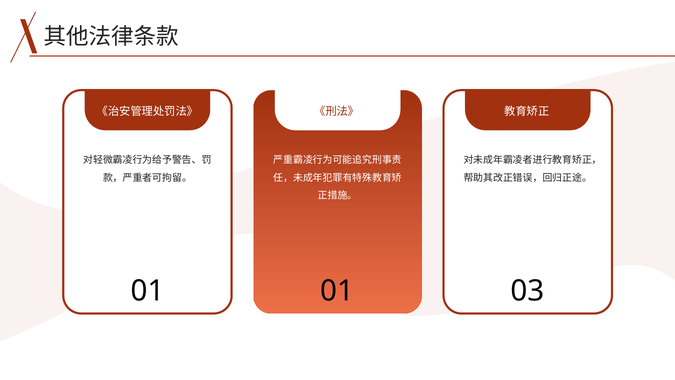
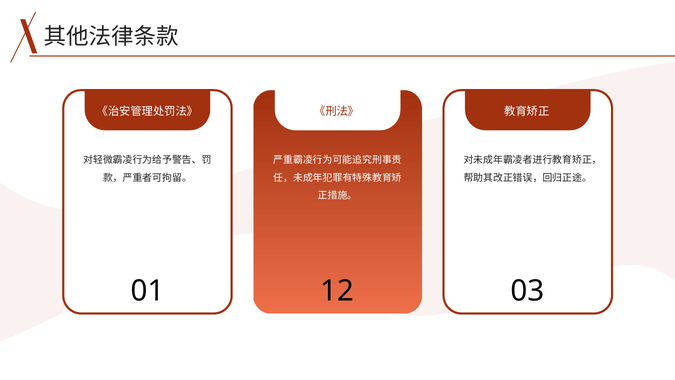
01 01: 01 -> 12 (337, 291)
